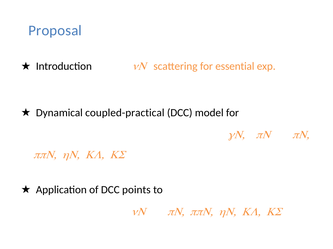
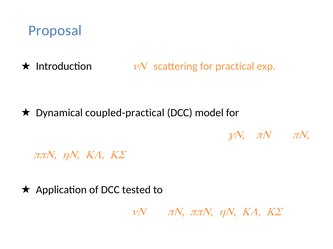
essential: essential -> practical (235, 66)
points: points -> tested (136, 190)
